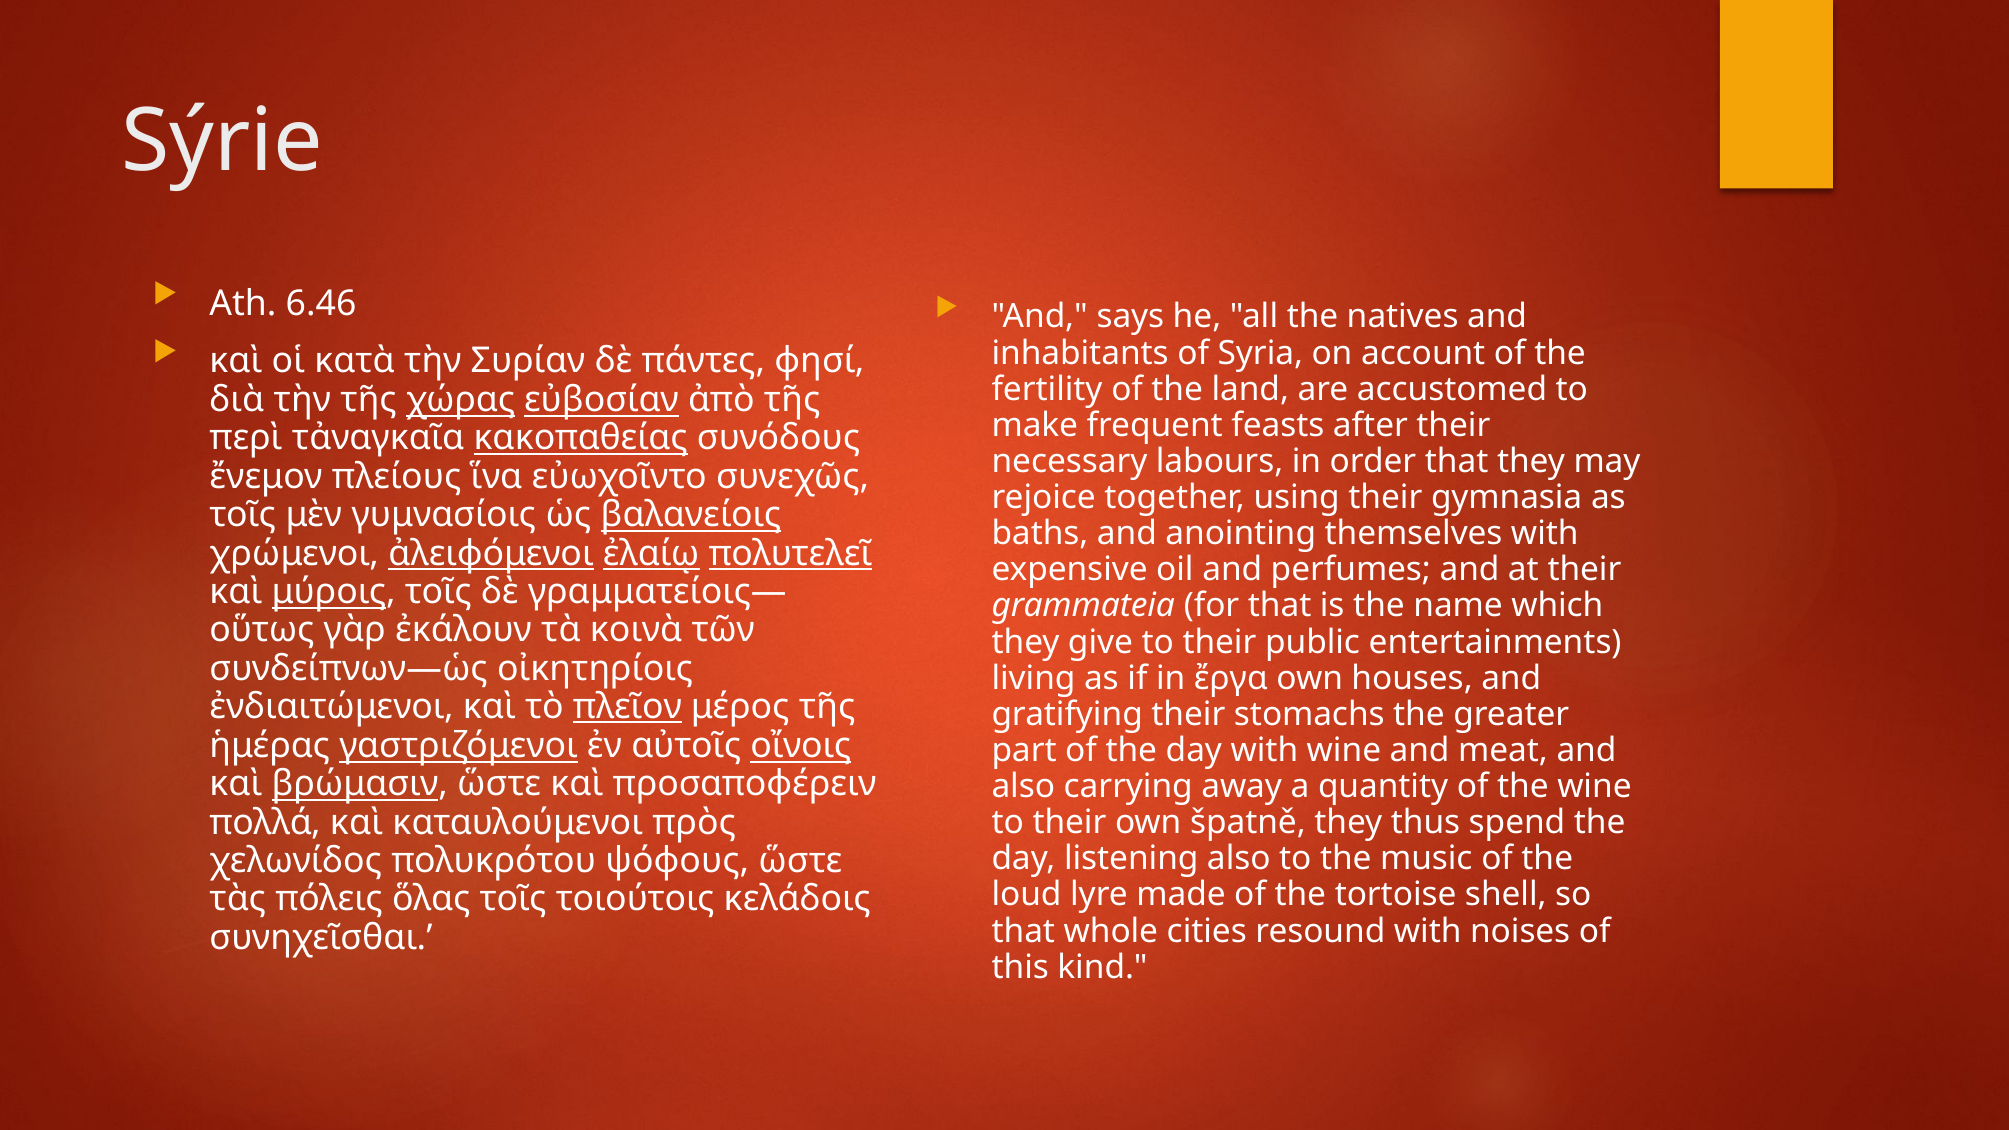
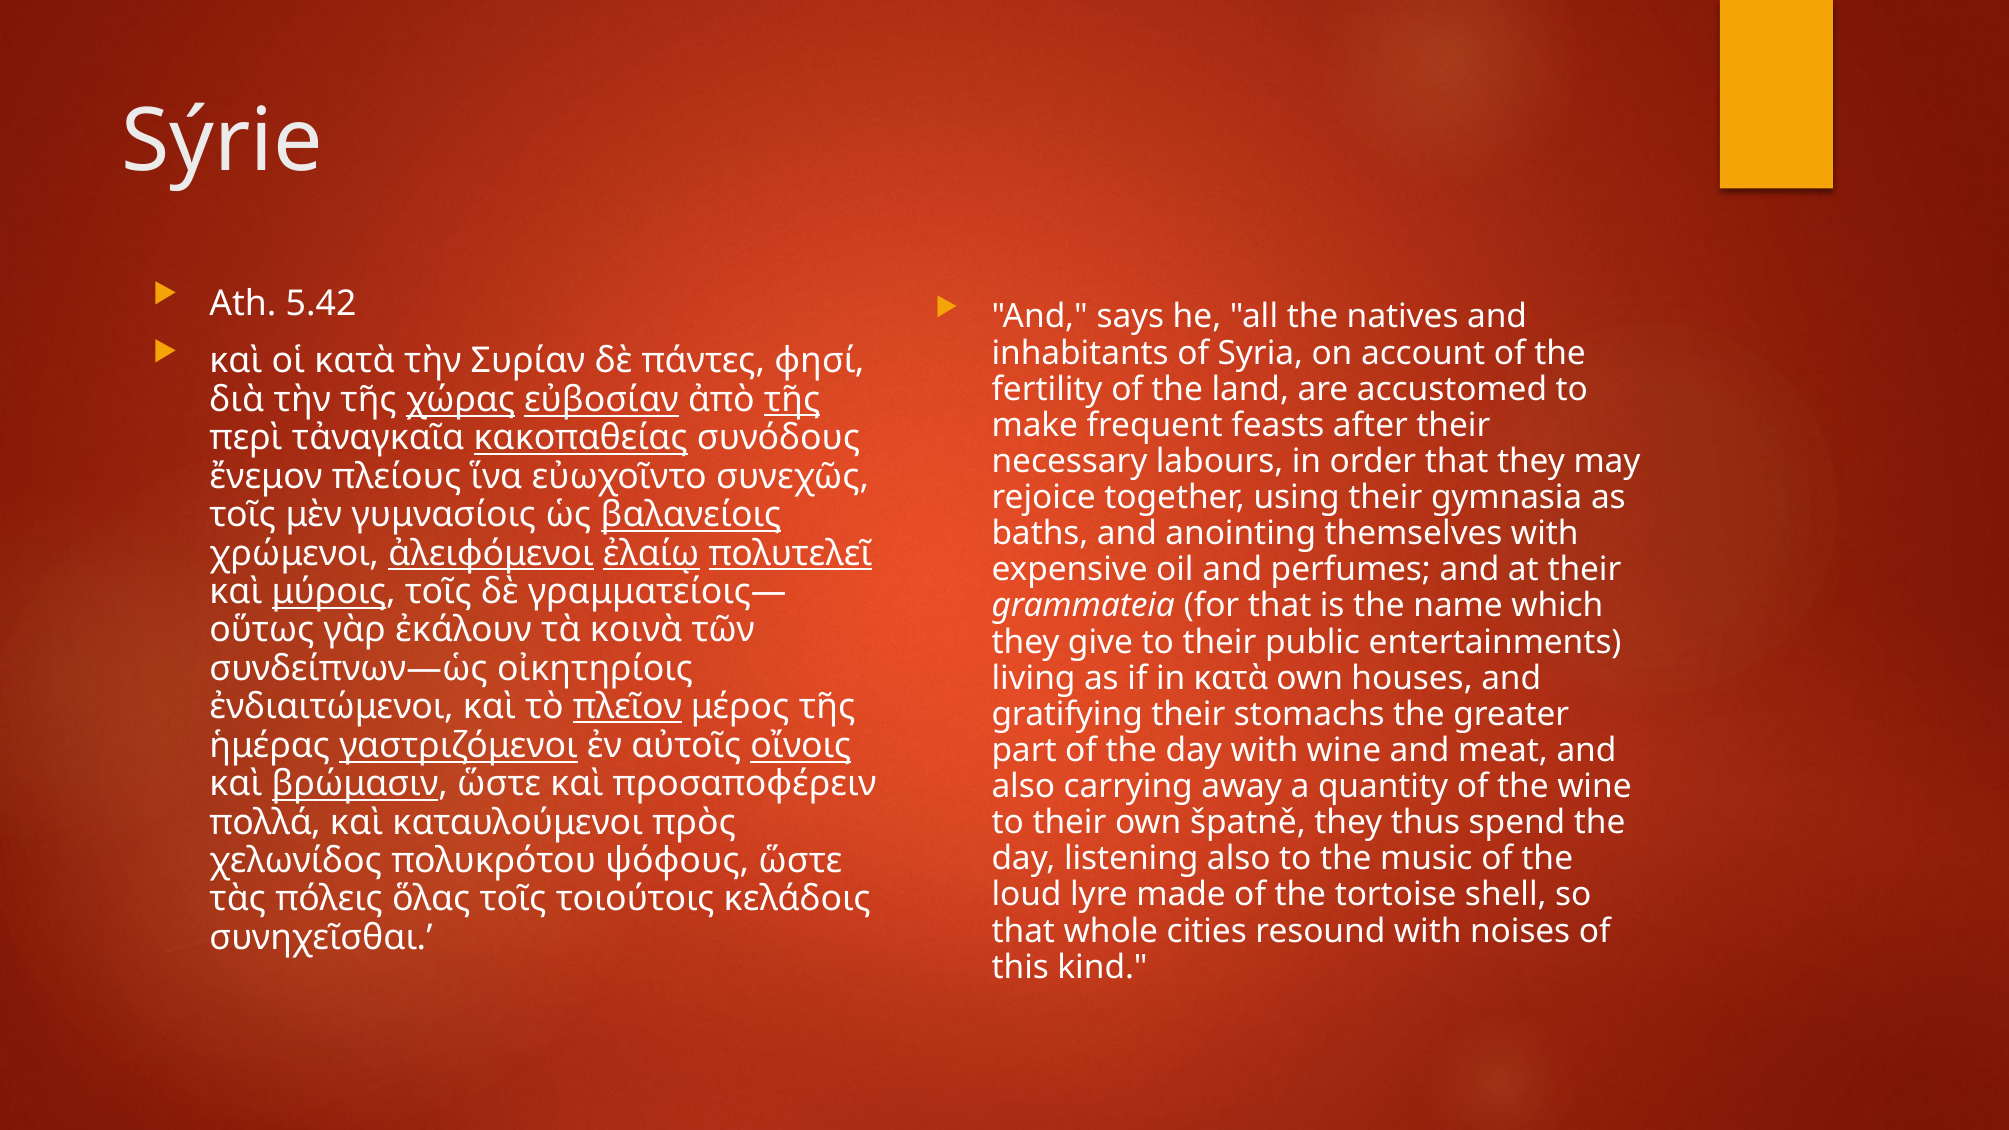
6.46: 6.46 -> 5.42 (321, 304)
τῆς underline: none -> present (792, 400)
in ἔργα: ἔργα -> κατὰ (1231, 678)
